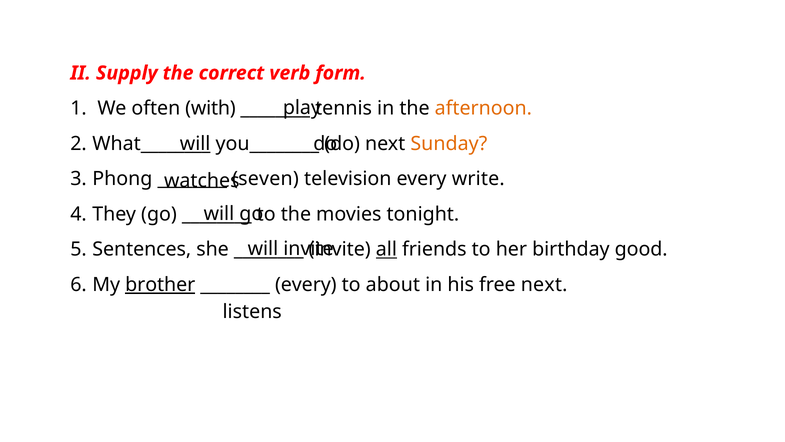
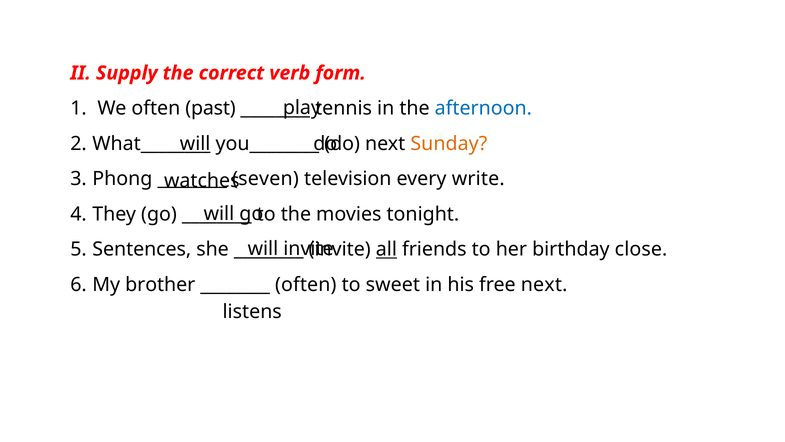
with: with -> past (211, 108)
afternoon colour: orange -> blue (483, 108)
good: good -> close (641, 249)
brother underline: present -> none (160, 284)
every: every -> often (306, 284)
about: about -> sweet (393, 284)
